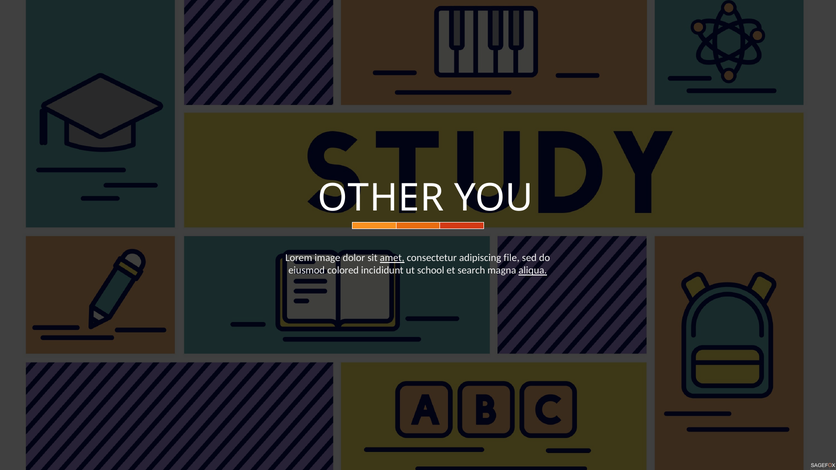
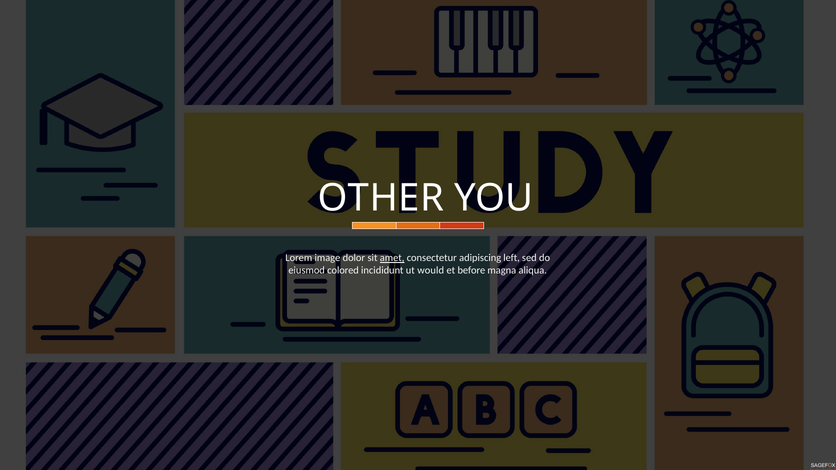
file: file -> left (512, 258)
school: school -> would (431, 271)
search: search -> before (471, 271)
aliqua underline: present -> none (533, 271)
